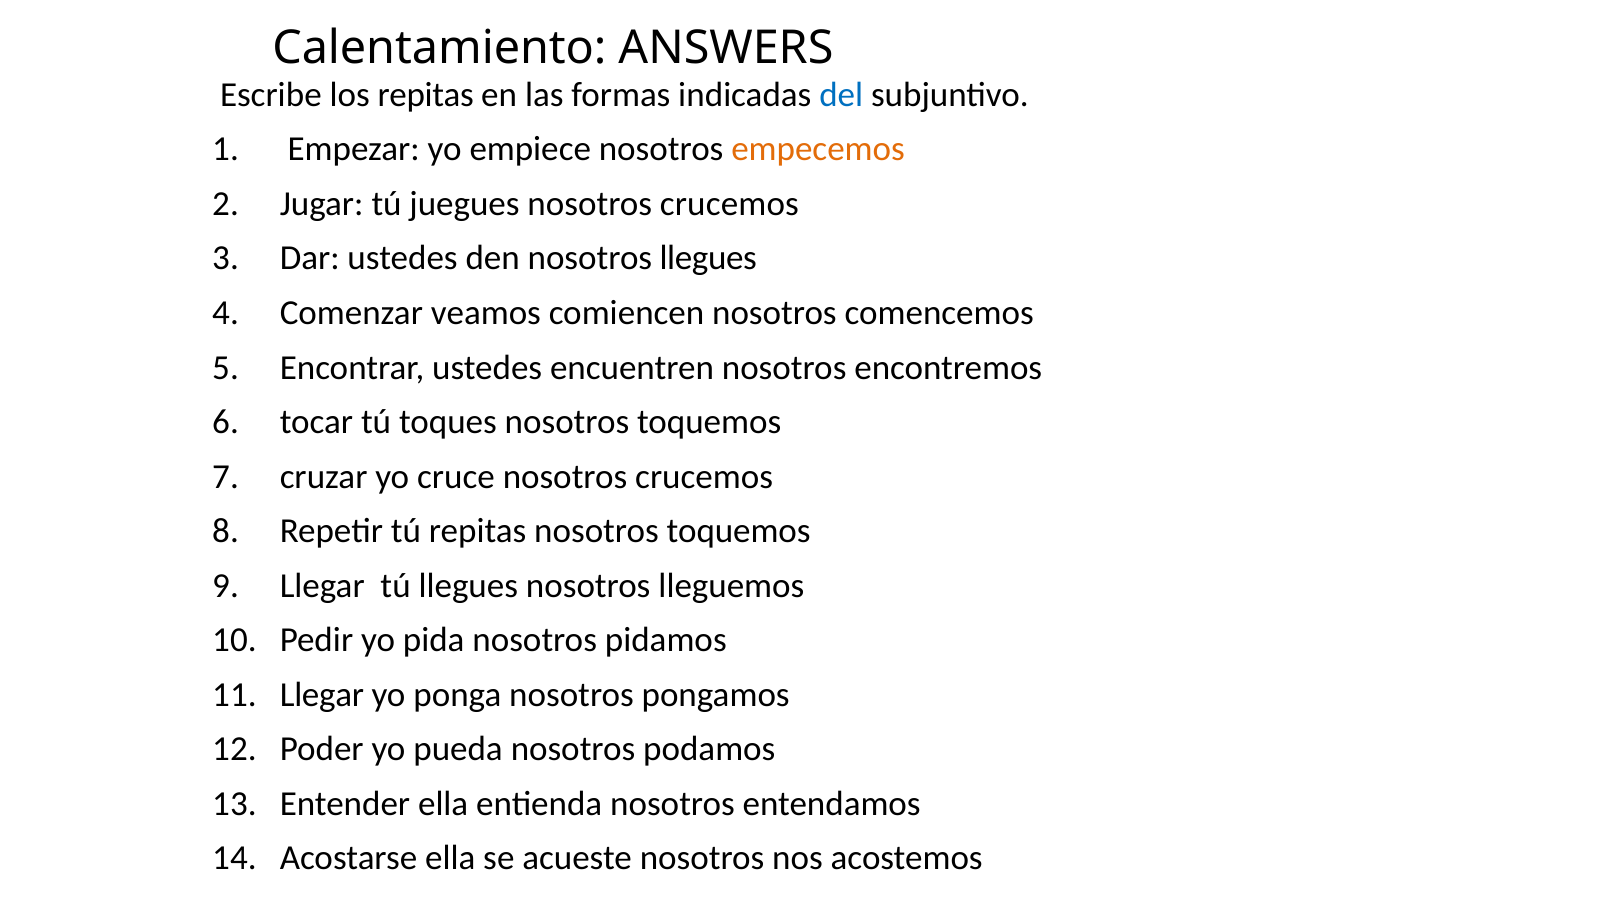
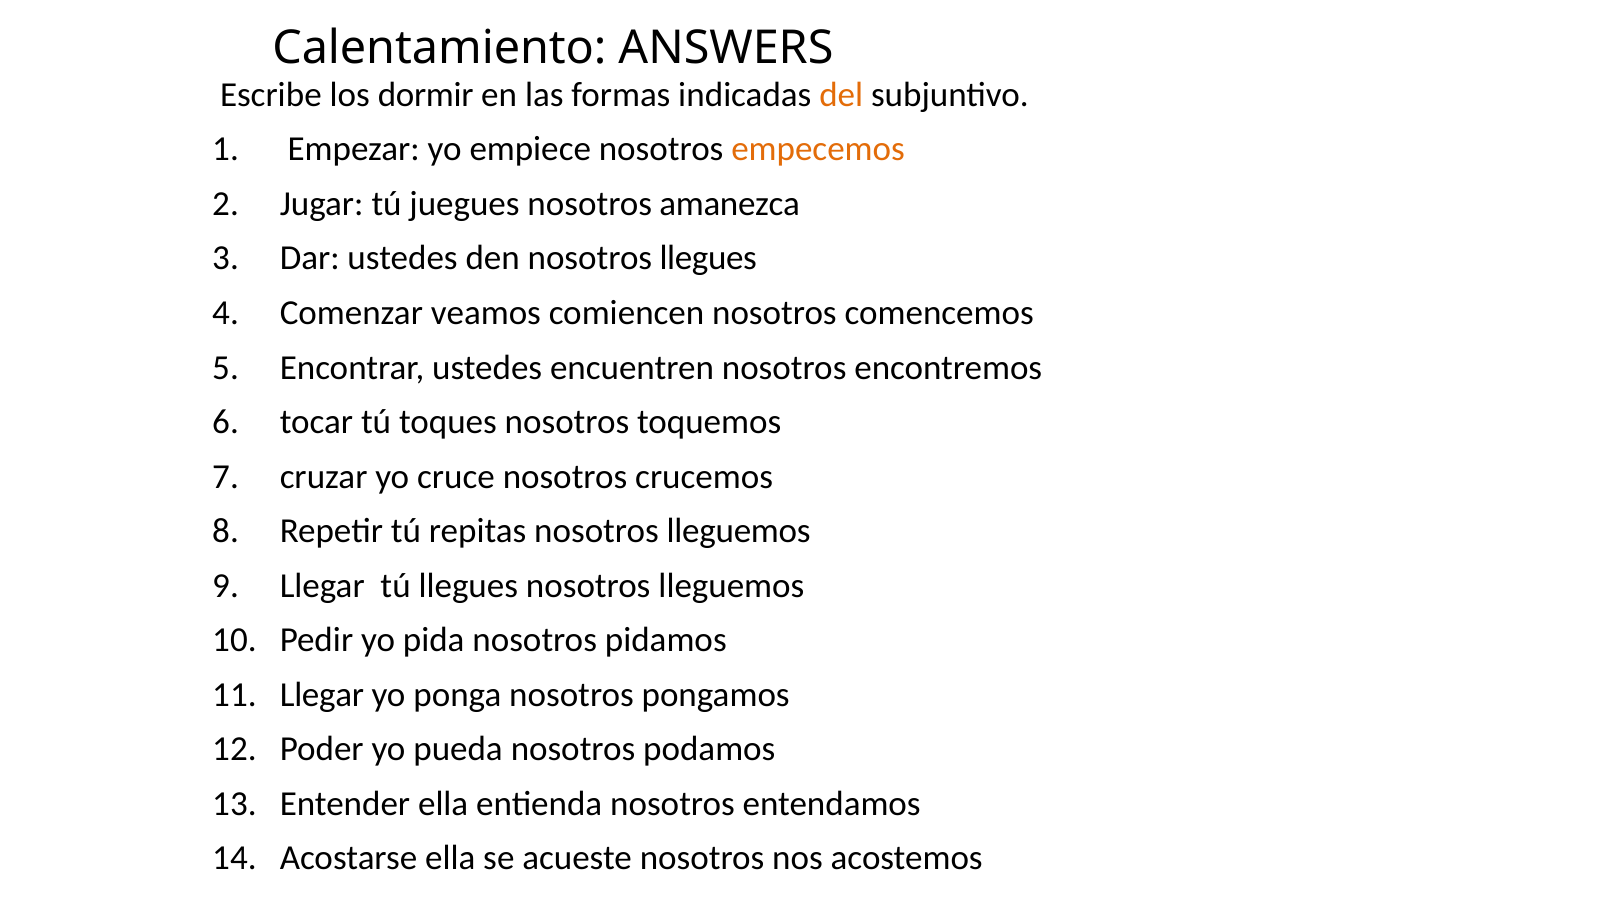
los repitas: repitas -> dormir (426, 95)
del colour: blue -> orange (841, 95)
juegues nosotros crucemos: crucemos -> amanezca (730, 204)
repitas nosotros toquemos: toquemos -> lleguemos (739, 531)
